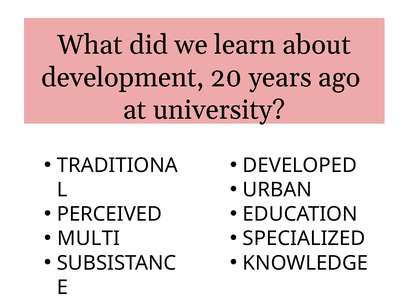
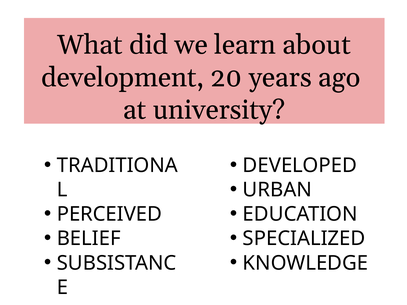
MULTI: MULTI -> BELIEF (89, 239)
